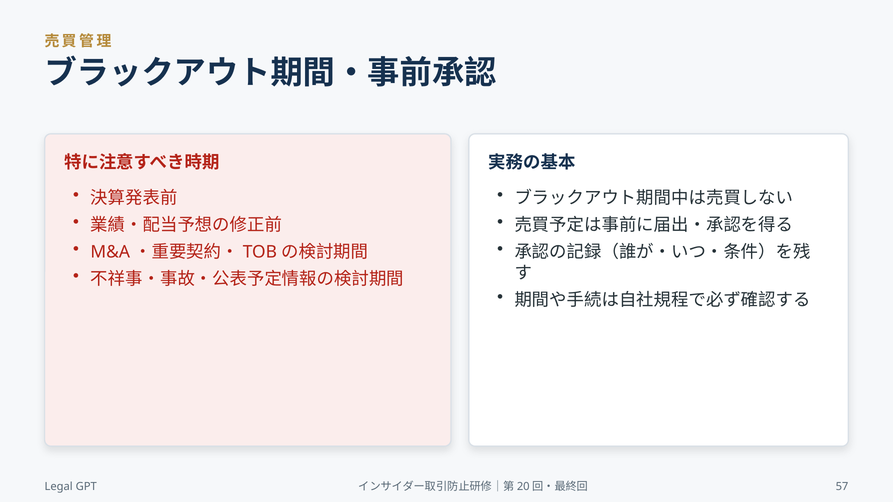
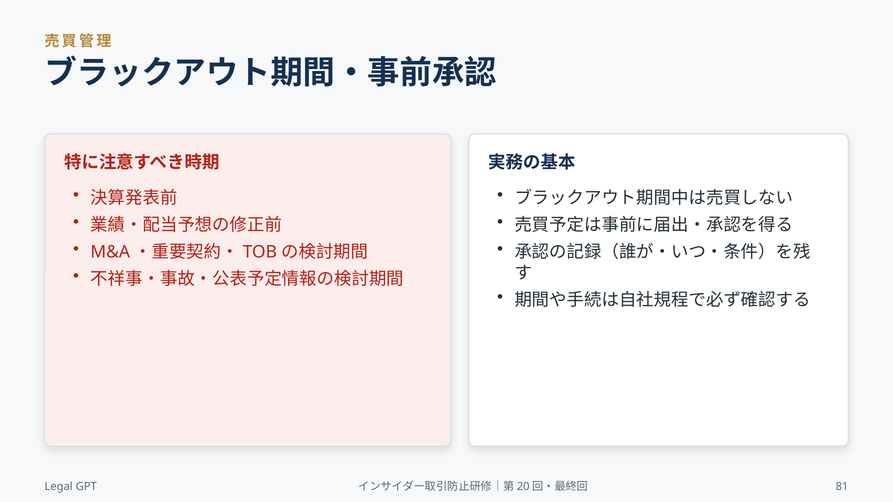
57: 57 -> 81 (842, 487)
